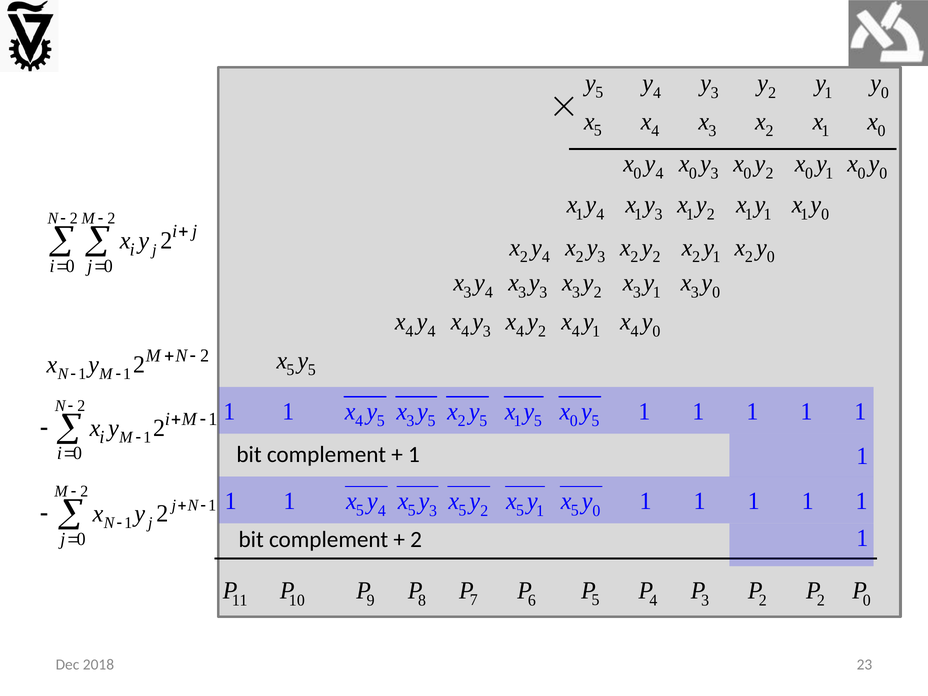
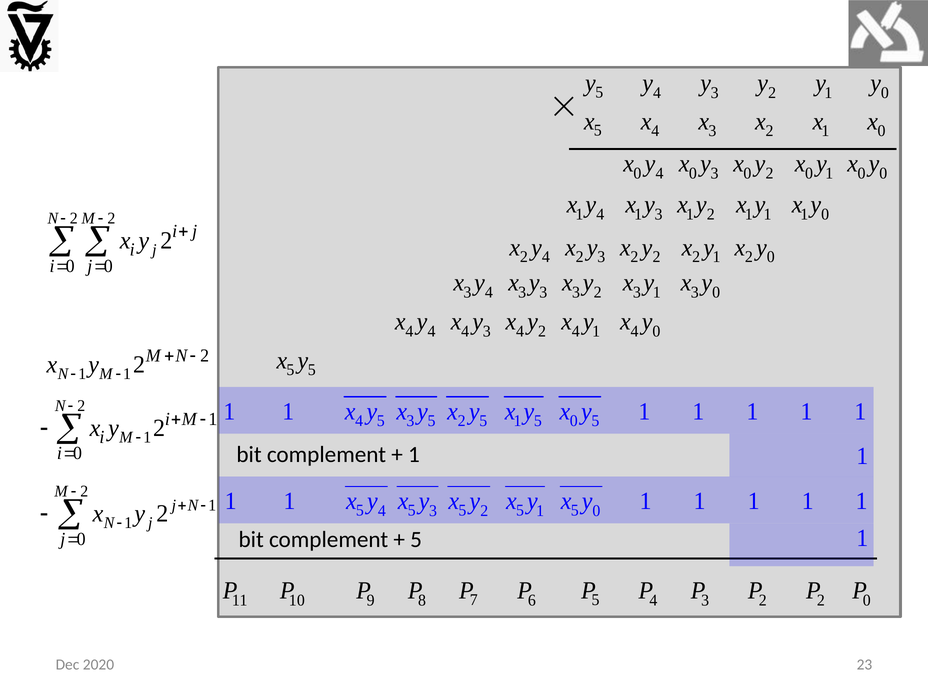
2: 2 -> 5 (416, 540)
2018: 2018 -> 2020 (98, 665)
